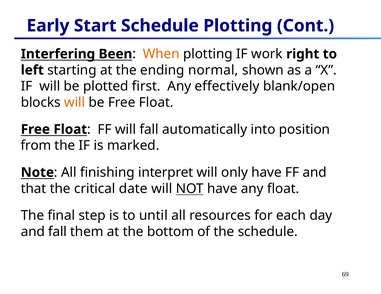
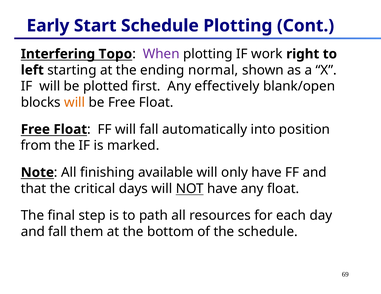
Been: Been -> Topo (115, 54)
When colour: orange -> purple (161, 54)
interpret: interpret -> available (166, 173)
date: date -> days (133, 189)
until: until -> path (153, 216)
